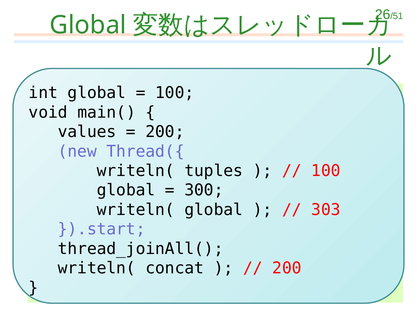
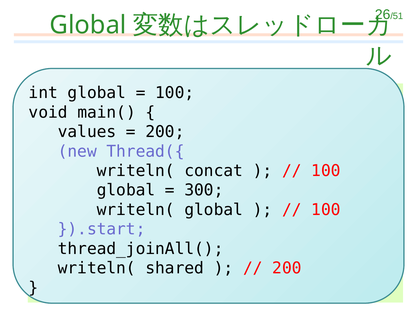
tuples: tuples -> concat (214, 171)
303: 303 -> 100 (326, 210)
concat: concat -> shared (175, 268)
